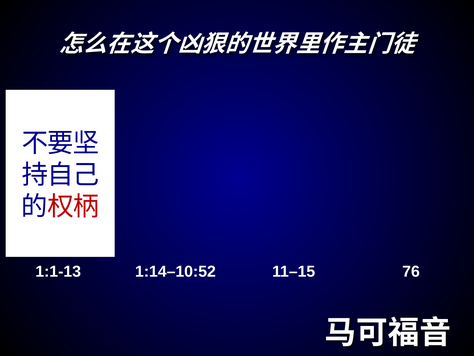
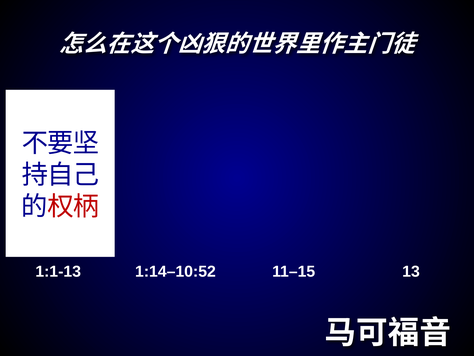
76: 76 -> 13 (411, 271)
